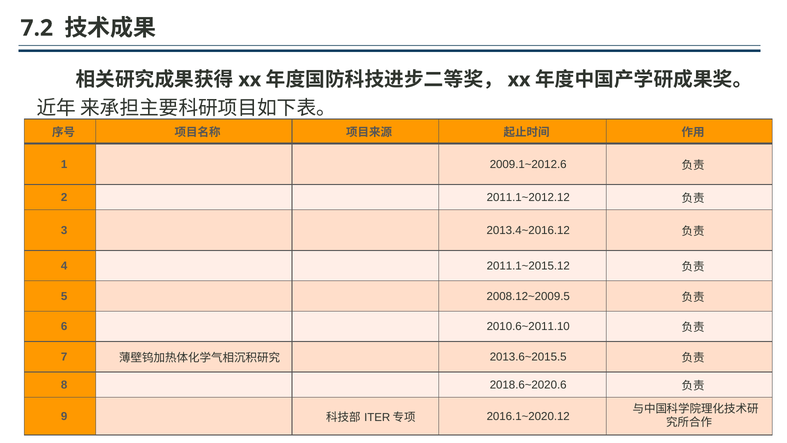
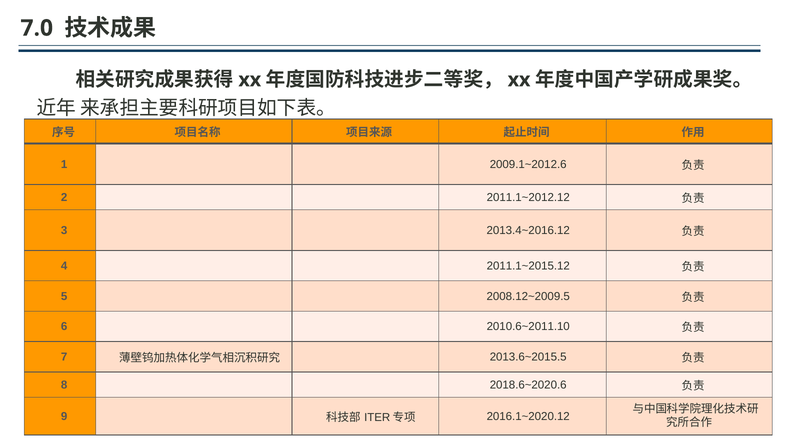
7.2: 7.2 -> 7.0 (37, 28)
